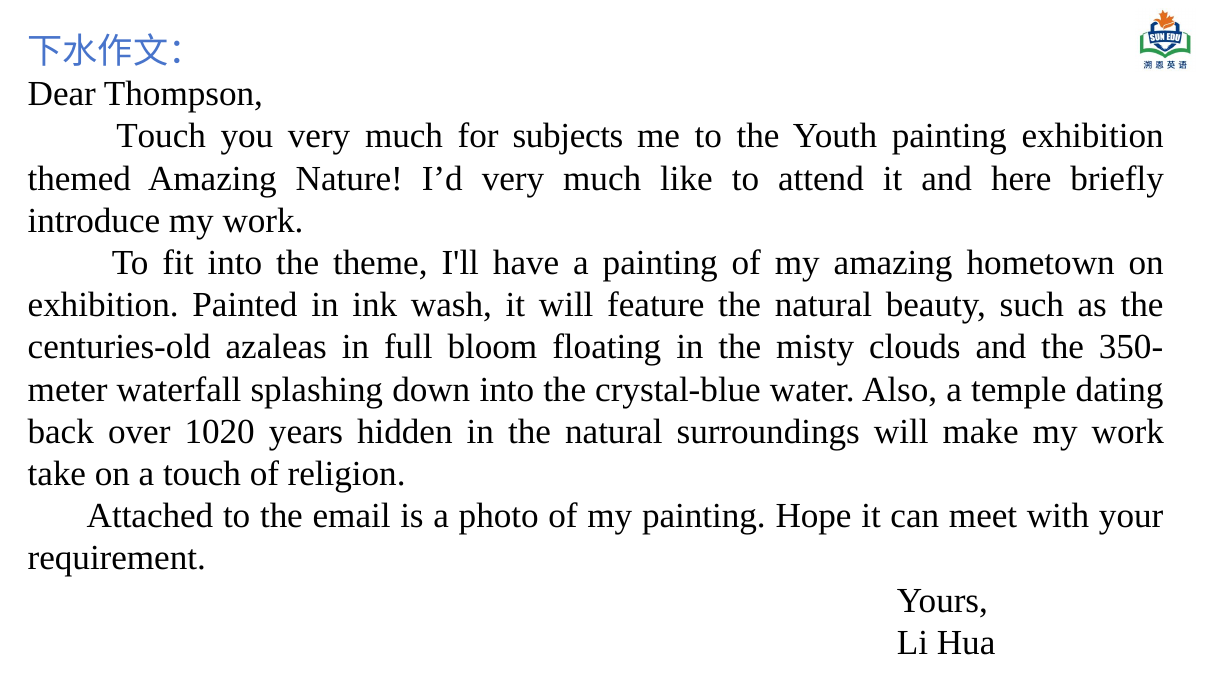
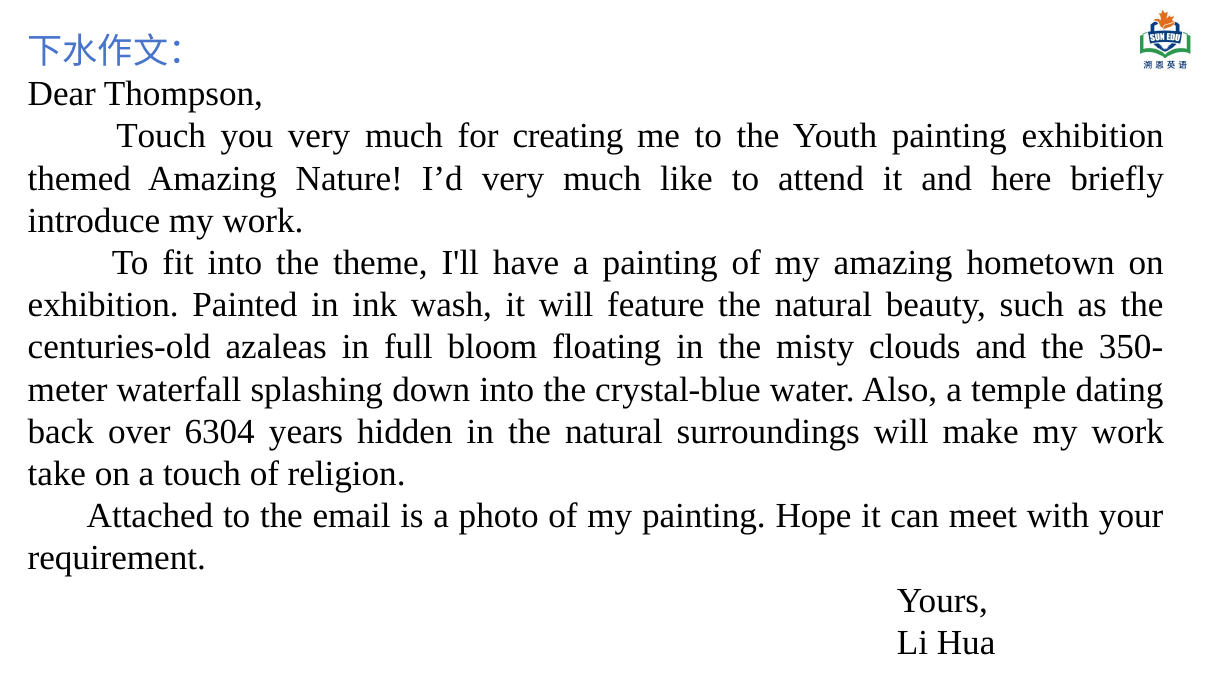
subjects: subjects -> creating (568, 136)
1020: 1020 -> 6304 (220, 432)
